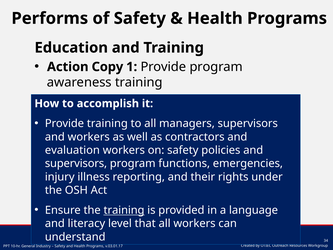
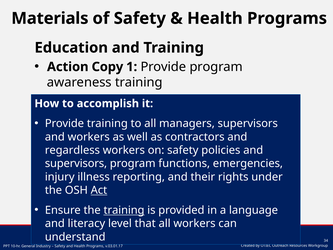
Performs: Performs -> Materials (50, 18)
evaluation: evaluation -> regardless (72, 150)
Act underline: none -> present (99, 190)
